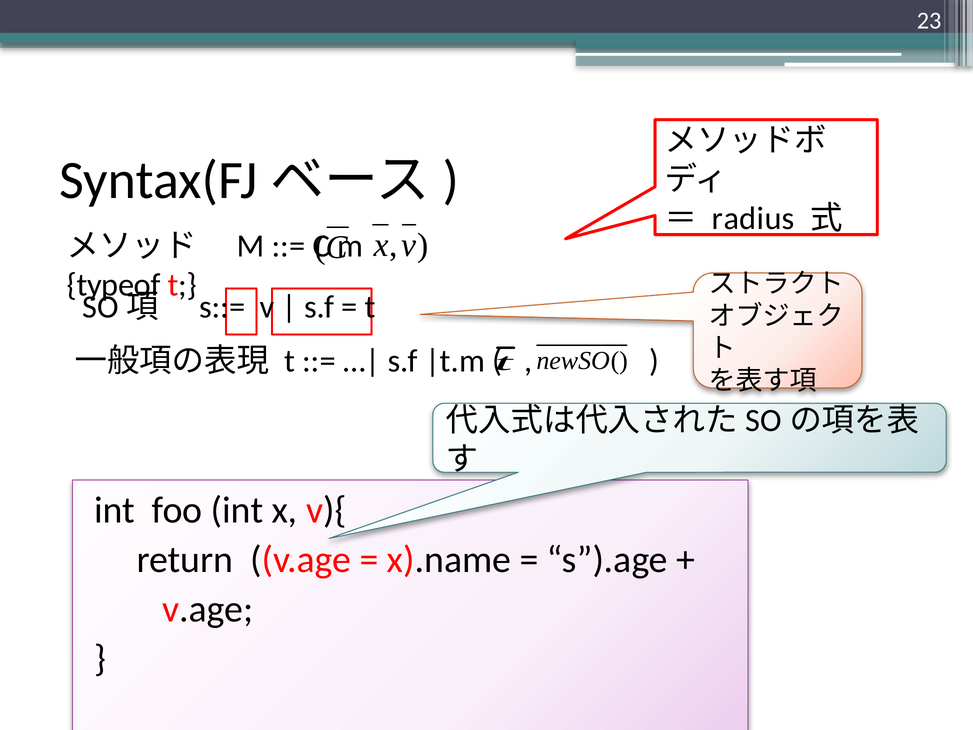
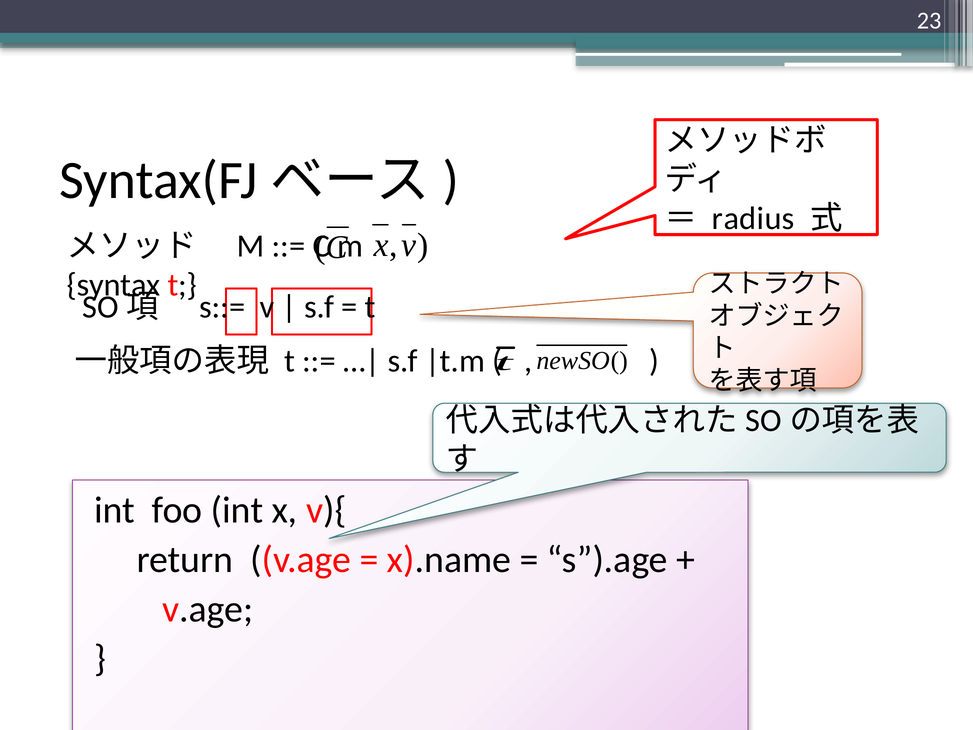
typeof: typeof -> syntax (114, 285)
